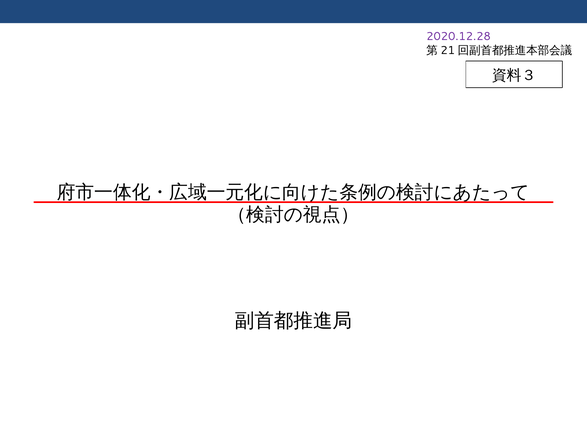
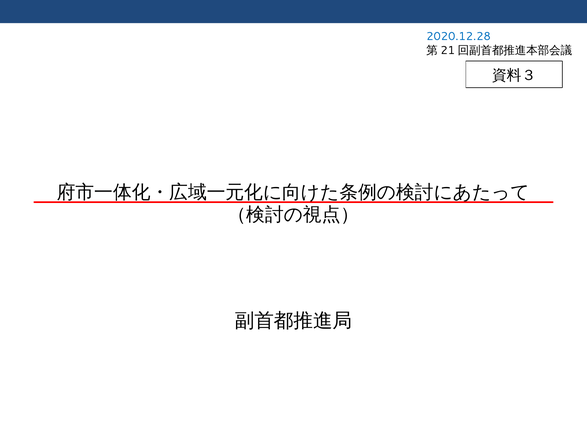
2020.12.28 colour: purple -> blue (459, 36)
